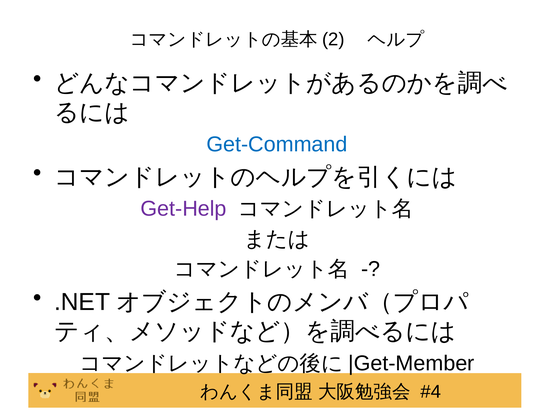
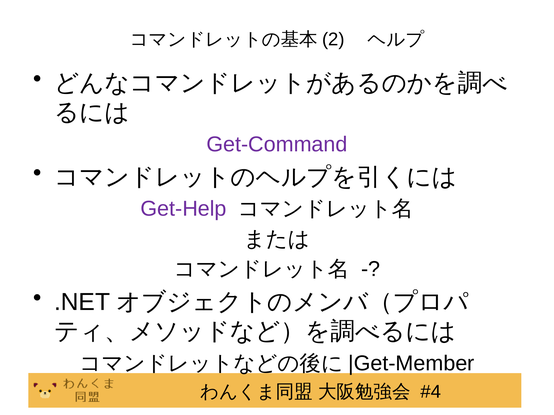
Get-Command colour: blue -> purple (277, 144)
